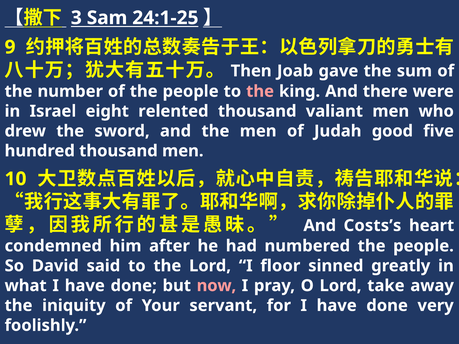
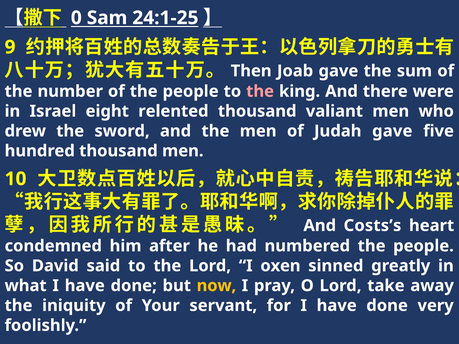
3: 3 -> 0 (76, 18)
Judah good: good -> gave (392, 131)
floor: floor -> oxen (280, 266)
now colour: pink -> yellow (216, 286)
